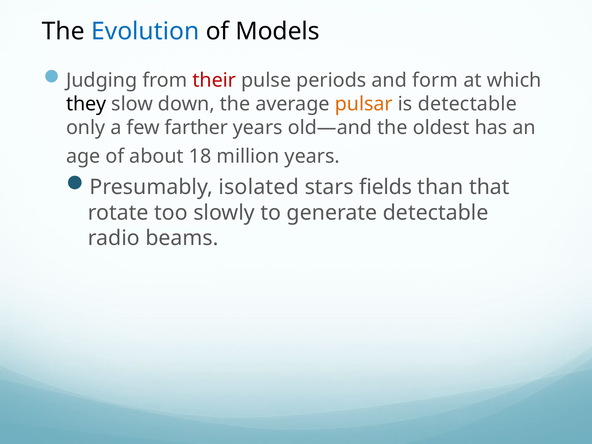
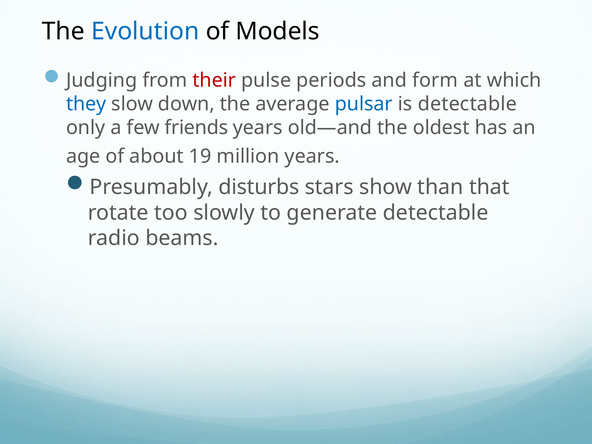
they colour: black -> blue (86, 104)
pulsar colour: orange -> blue (364, 104)
farther: farther -> friends (196, 128)
18: 18 -> 19 (200, 156)
isolated: isolated -> disturbs (259, 187)
fields: fields -> show (386, 187)
